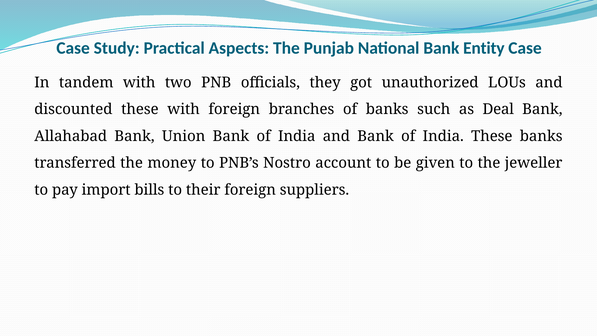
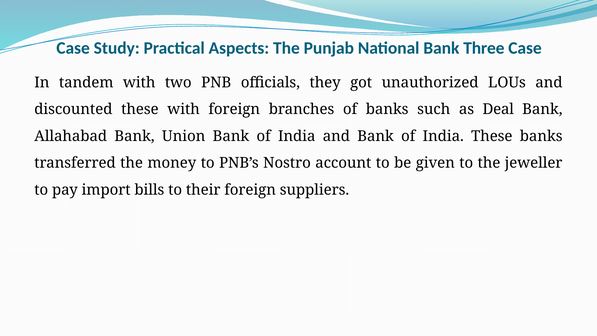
Entity: Entity -> Three (484, 48)
